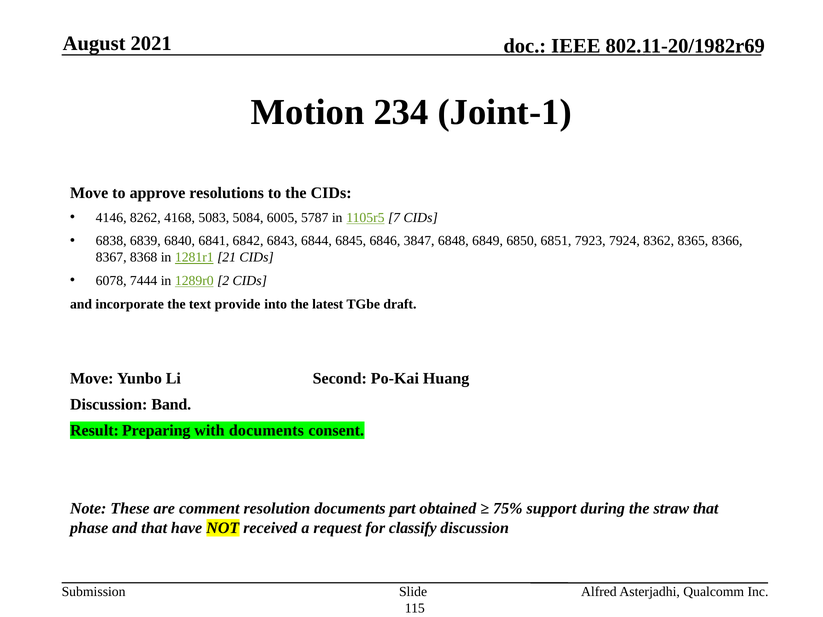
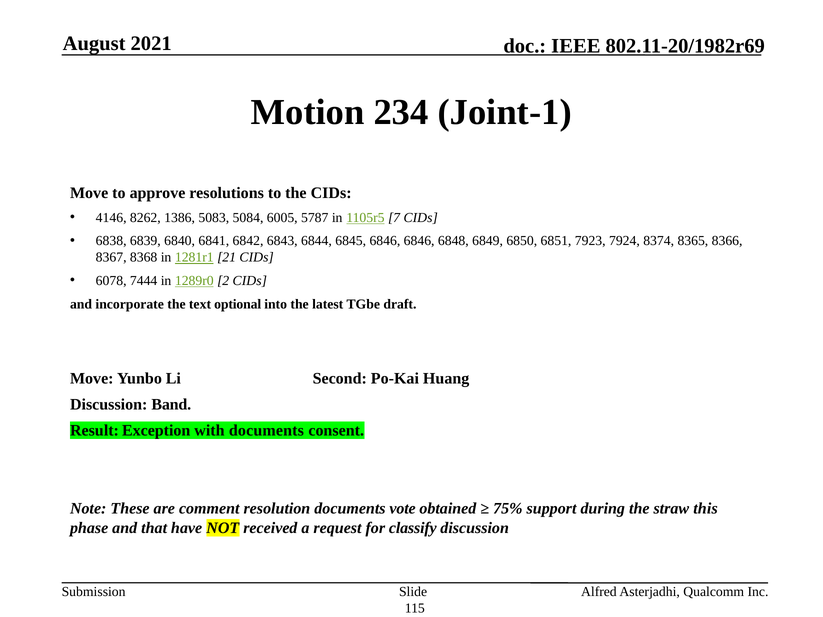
4168: 4168 -> 1386 (180, 218)
6846 3847: 3847 -> 6846 (419, 241)
8362: 8362 -> 8374 (659, 241)
provide: provide -> optional (238, 304)
Preparing: Preparing -> Exception (156, 431)
part: part -> vote (403, 509)
straw that: that -> this (706, 509)
